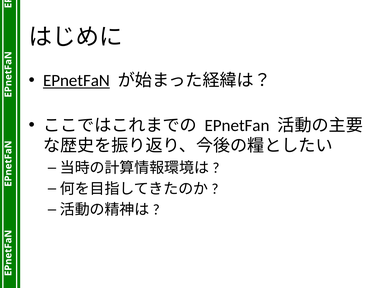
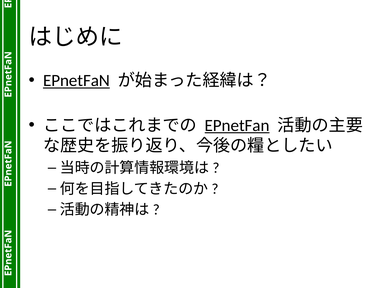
EPnetFan underline: none -> present (237, 125)
